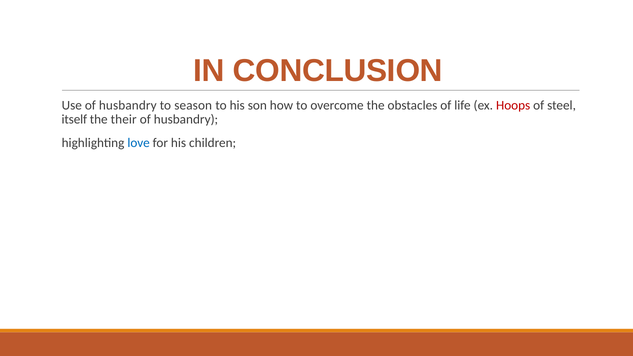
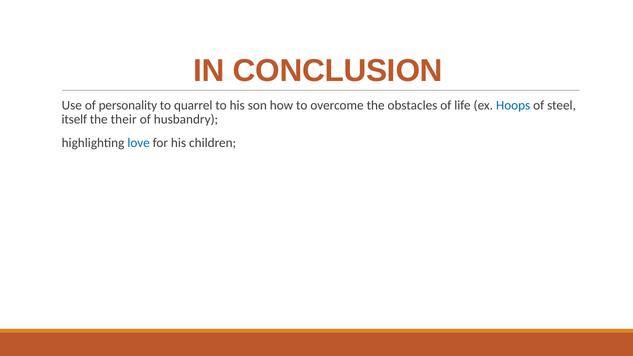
Use of husbandry: husbandry -> personality (128, 105)
season: season -> quarrel (193, 105)
Hoops colour: red -> blue (513, 105)
